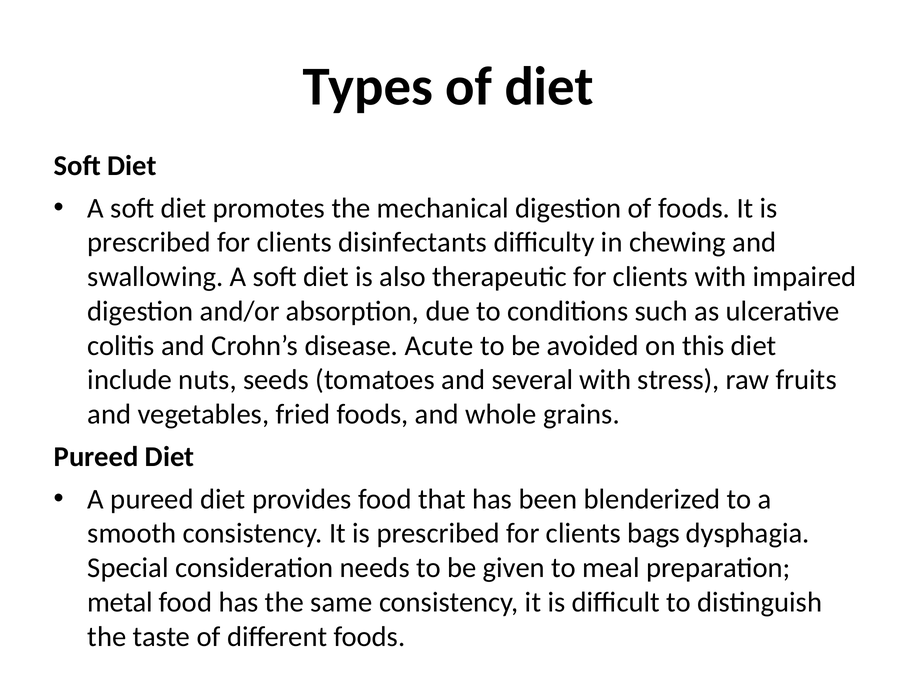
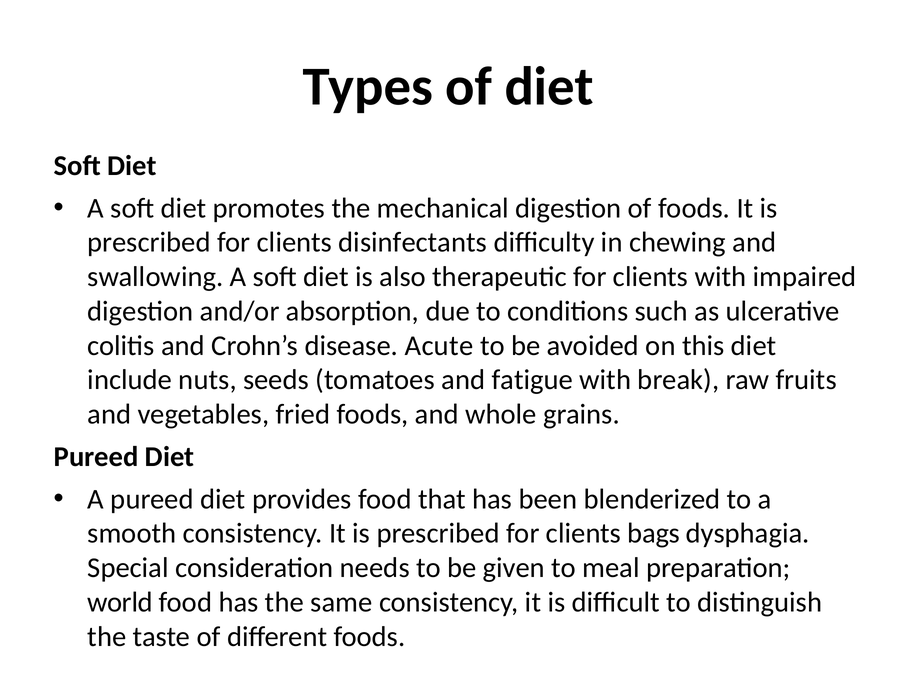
several: several -> fatigue (532, 380)
stress: stress -> break (678, 380)
metal: metal -> world (120, 602)
